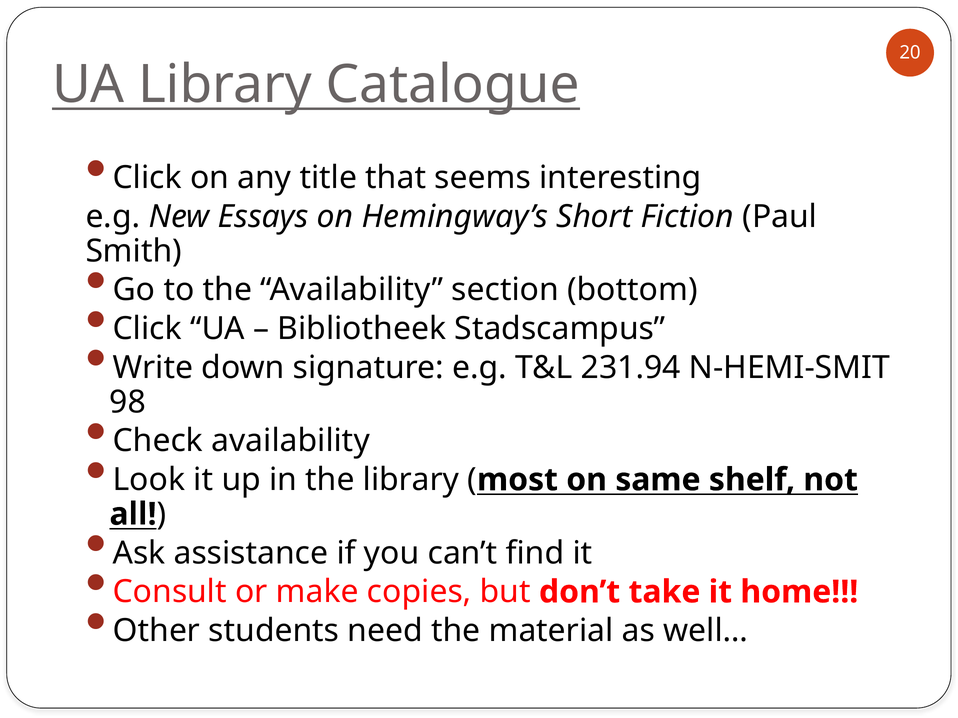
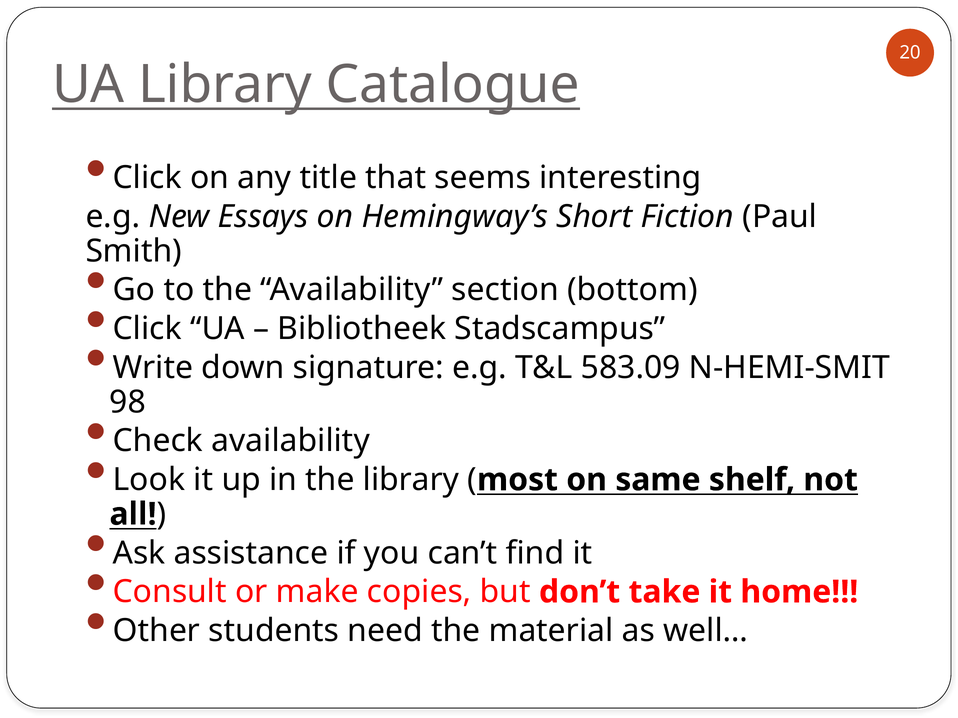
231.94: 231.94 -> 583.09 (631, 368)
